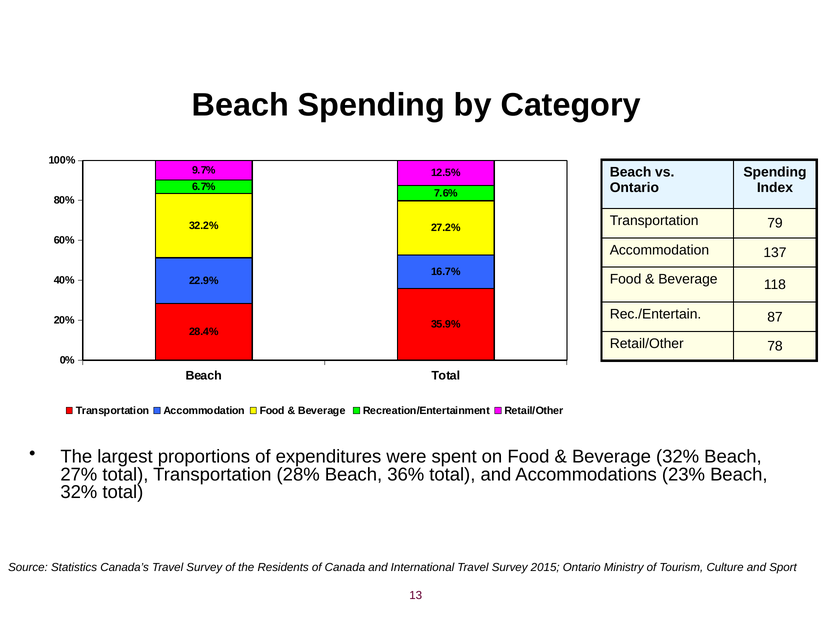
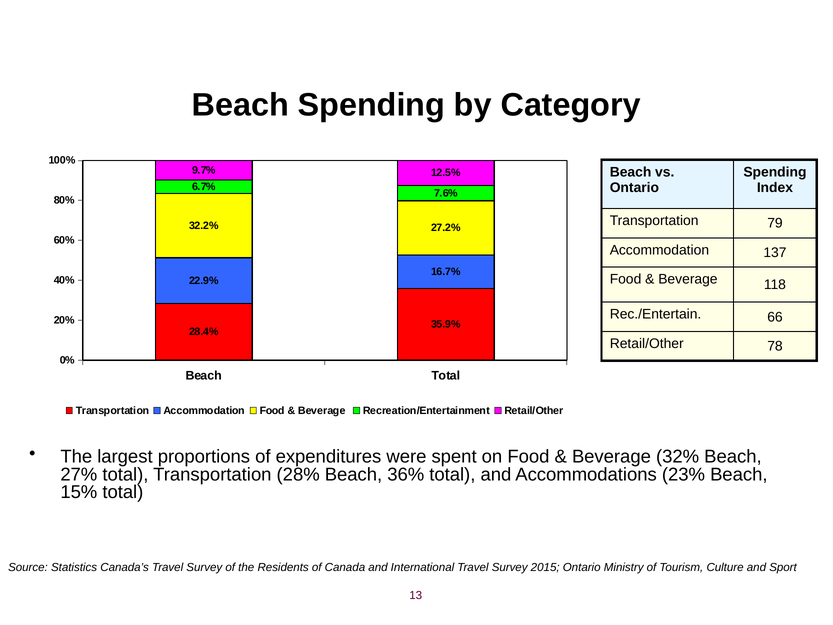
87: 87 -> 66 (775, 317)
32%: 32% -> 15% (79, 492)
